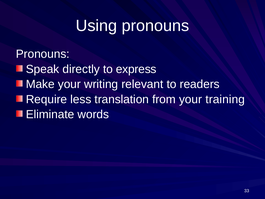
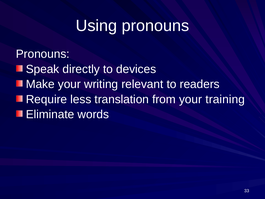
express: express -> devices (136, 69)
